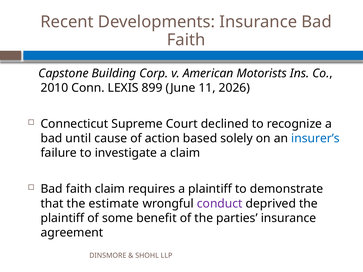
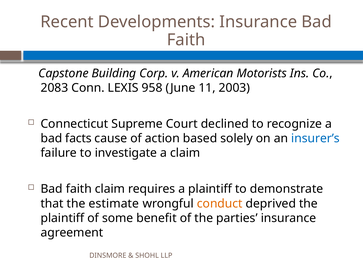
2010: 2010 -> 2083 (54, 88)
899: 899 -> 958 (152, 88)
2026: 2026 -> 2003 (234, 88)
until: until -> facts (78, 139)
conduct colour: purple -> orange (220, 204)
